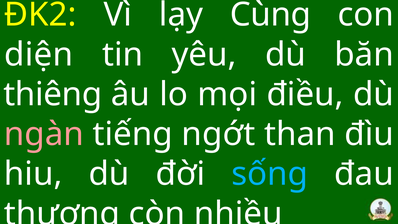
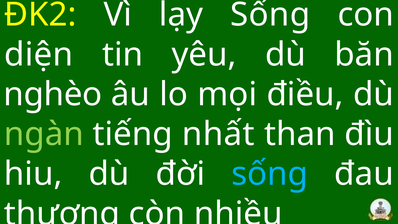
lạy Cùng: Cùng -> Sống (270, 15)
thiêng: thiêng -> nghèo (53, 94)
ngàn colour: pink -> light green (44, 134)
ngớt: ngớt -> nhất (218, 134)
